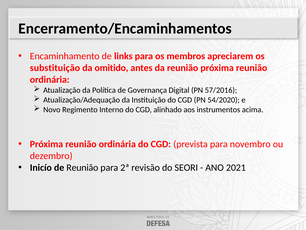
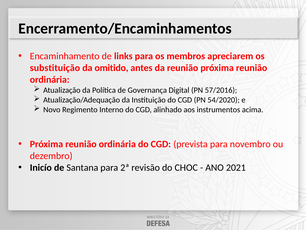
de Reunião: Reunião -> Santana (82, 167)
SEORI: SEORI -> CHOC (186, 167)
